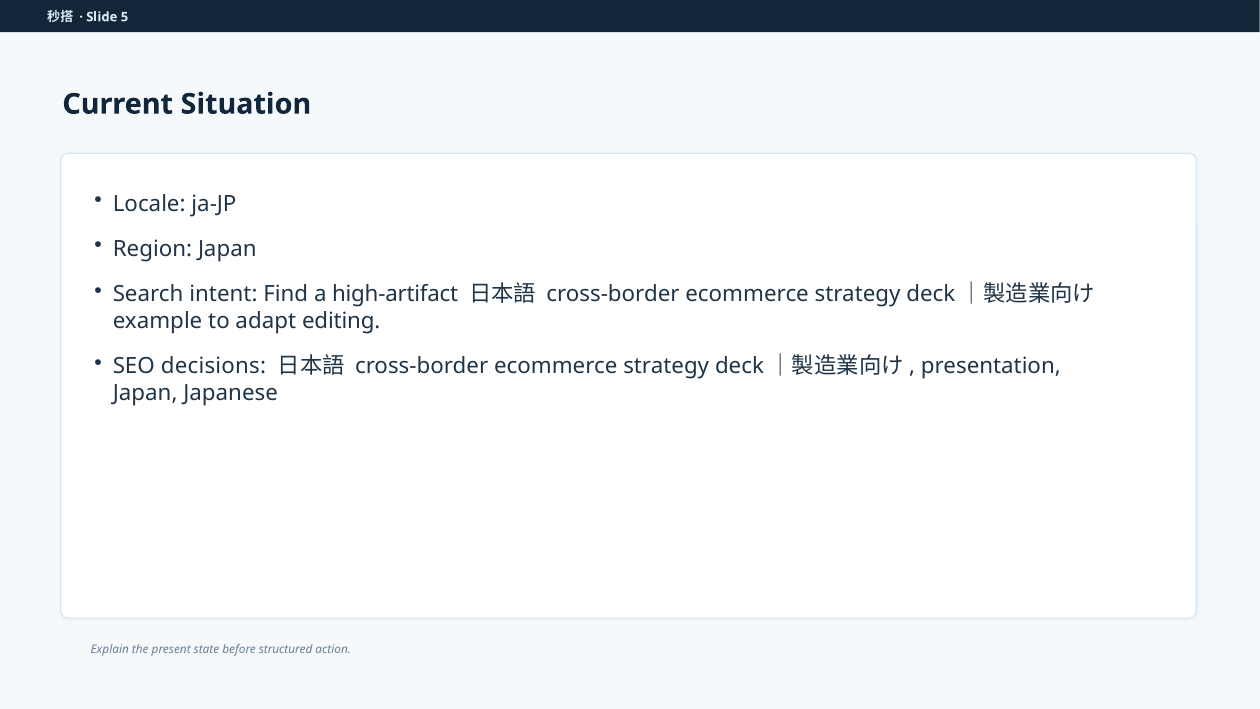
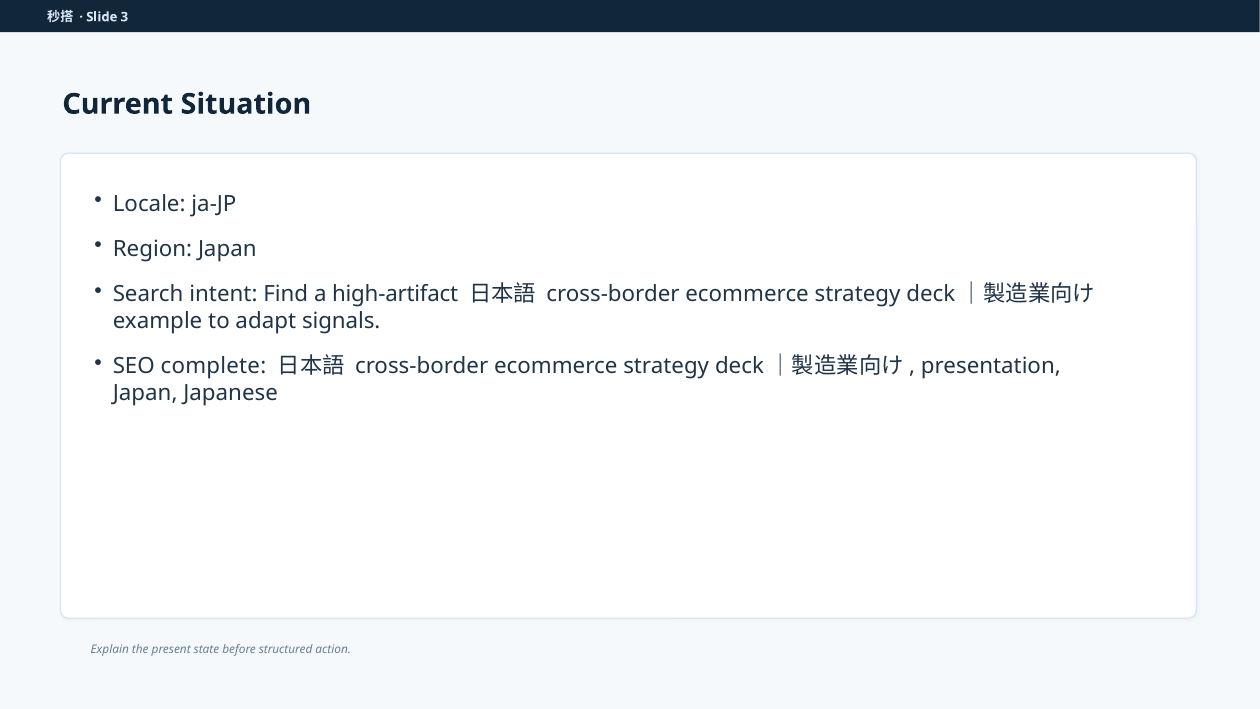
5: 5 -> 3 (124, 17)
editing: editing -> signals (341, 321)
decisions: decisions -> complete (213, 366)
